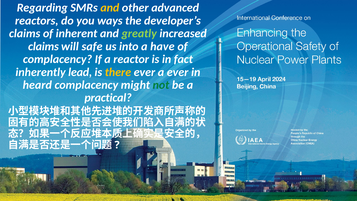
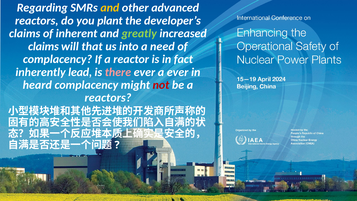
ways: ways -> plant (110, 21)
safe: safe -> that (92, 46)
have: have -> need (162, 46)
there colour: yellow -> pink (118, 72)
not colour: green -> red (161, 85)
practical: practical -> reactors (108, 98)
